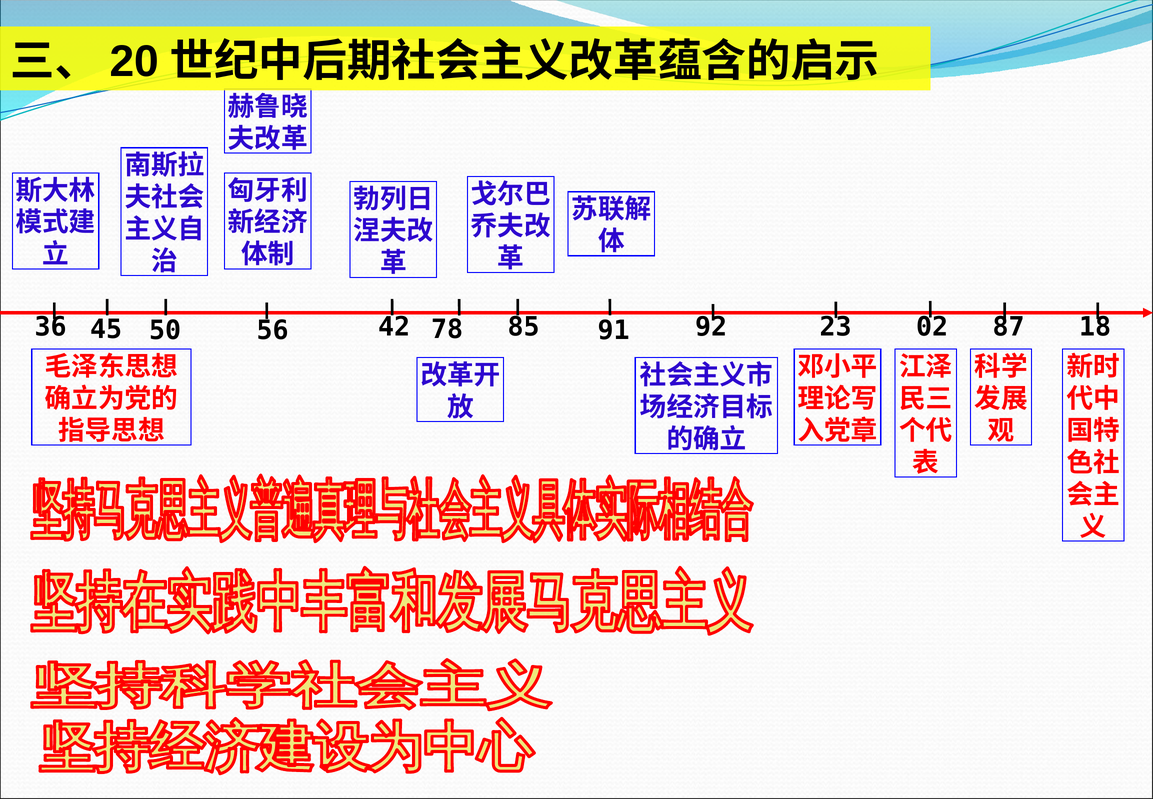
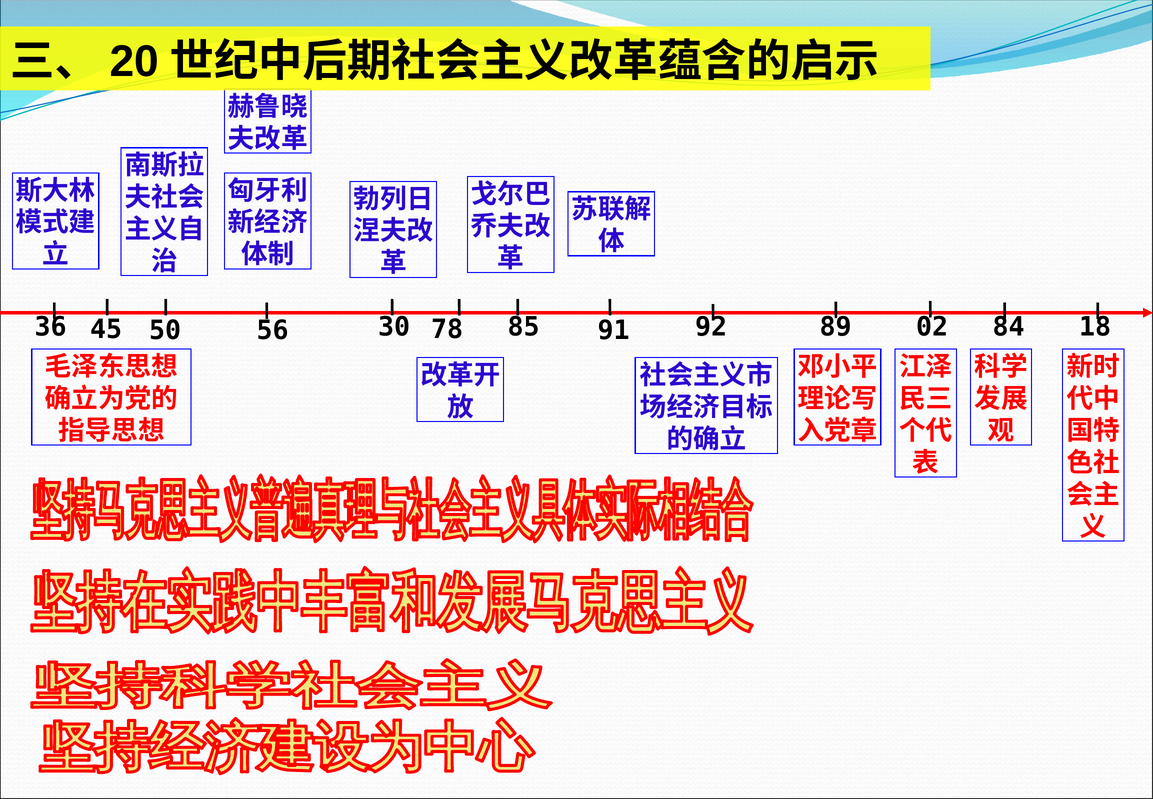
42: 42 -> 30 (394, 327)
23: 23 -> 89 (836, 327)
87: 87 -> 84 (1009, 327)
